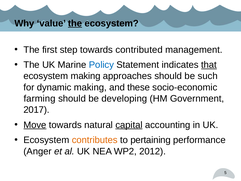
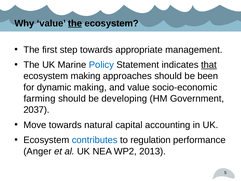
contributed: contributed -> appropriate (139, 50)
such: such -> been (208, 76)
and these: these -> value (139, 87)
2017: 2017 -> 2037 (36, 110)
Move underline: present -> none (35, 125)
capital underline: present -> none (129, 125)
contributes colour: orange -> blue (95, 140)
pertaining: pertaining -> regulation (151, 140)
2012: 2012 -> 2013 (153, 151)
